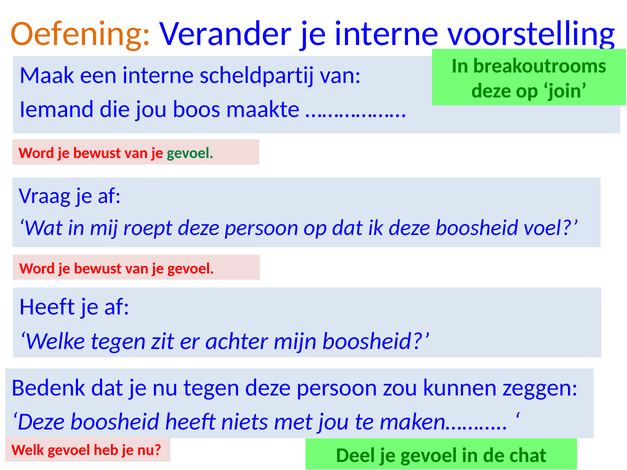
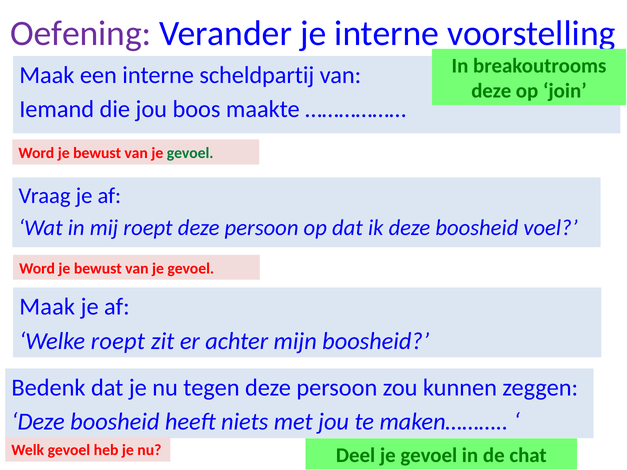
Oefening colour: orange -> purple (81, 34)
Heeft: Heeft -> Maak (47, 307)
Welke tegen: tegen -> roept (118, 341)
